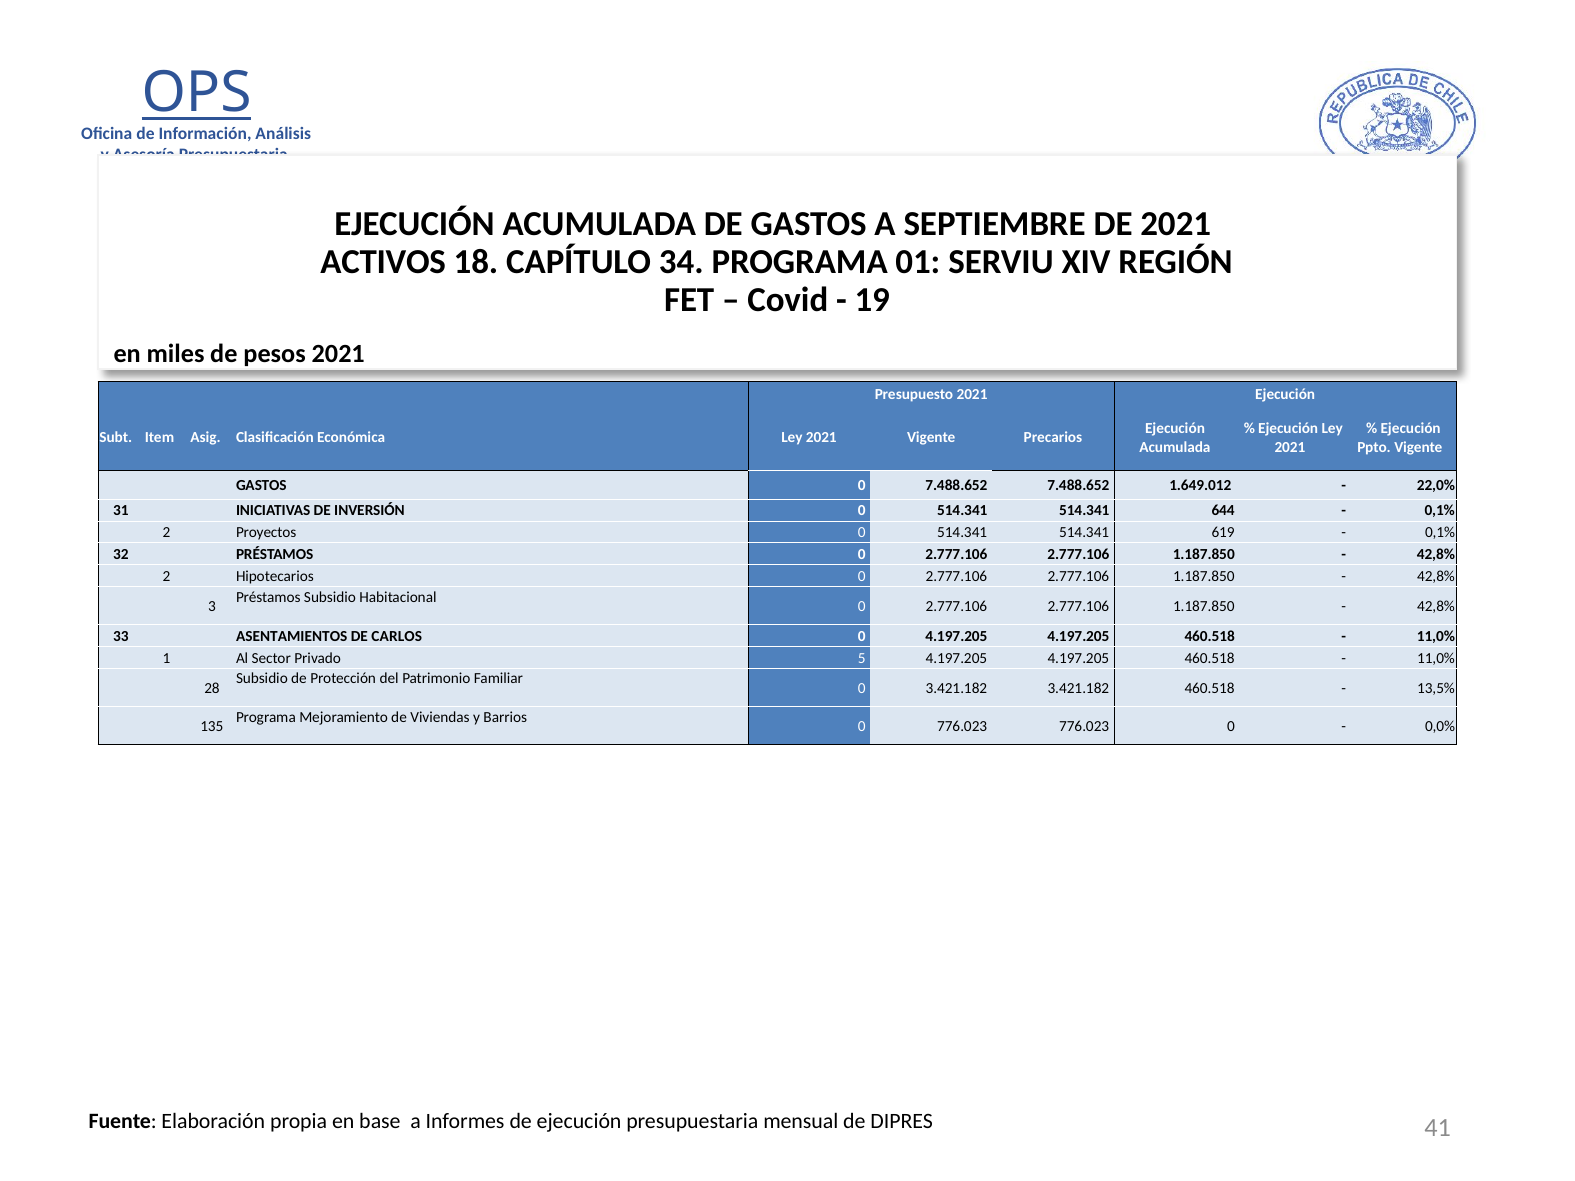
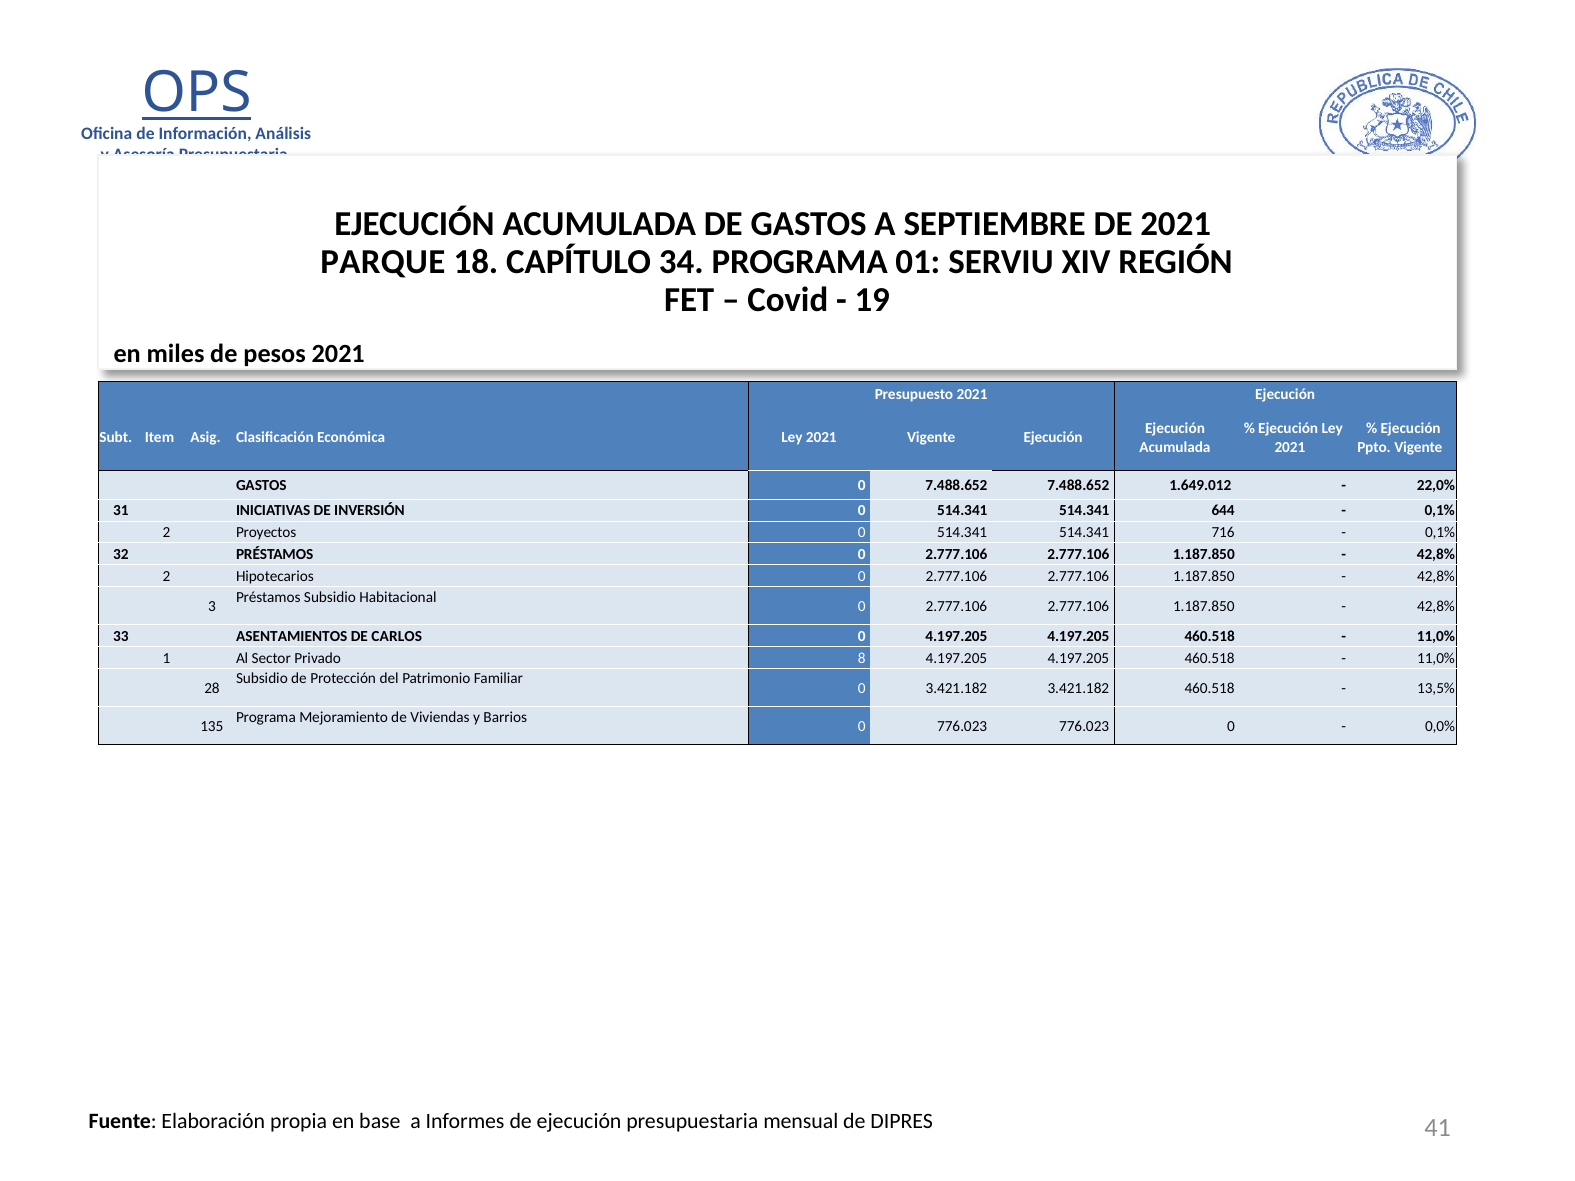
ACTIVOS: ACTIVOS -> PARQUE (383, 262)
Vigente Precarios: Precarios -> Ejecución (1053, 438)
619: 619 -> 716 (1223, 533)
5: 5 -> 8 (862, 658)
